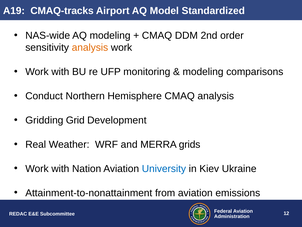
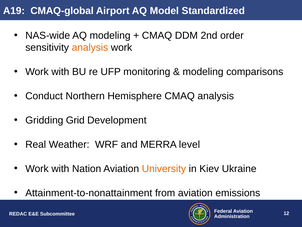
CMAQ-tracks: CMAQ-tracks -> CMAQ-global (62, 11)
grids: grids -> level (189, 144)
University colour: blue -> orange (164, 168)
